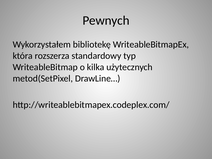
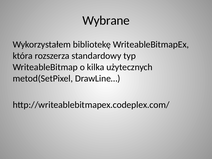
Pewnych: Pewnych -> Wybrane (106, 21)
